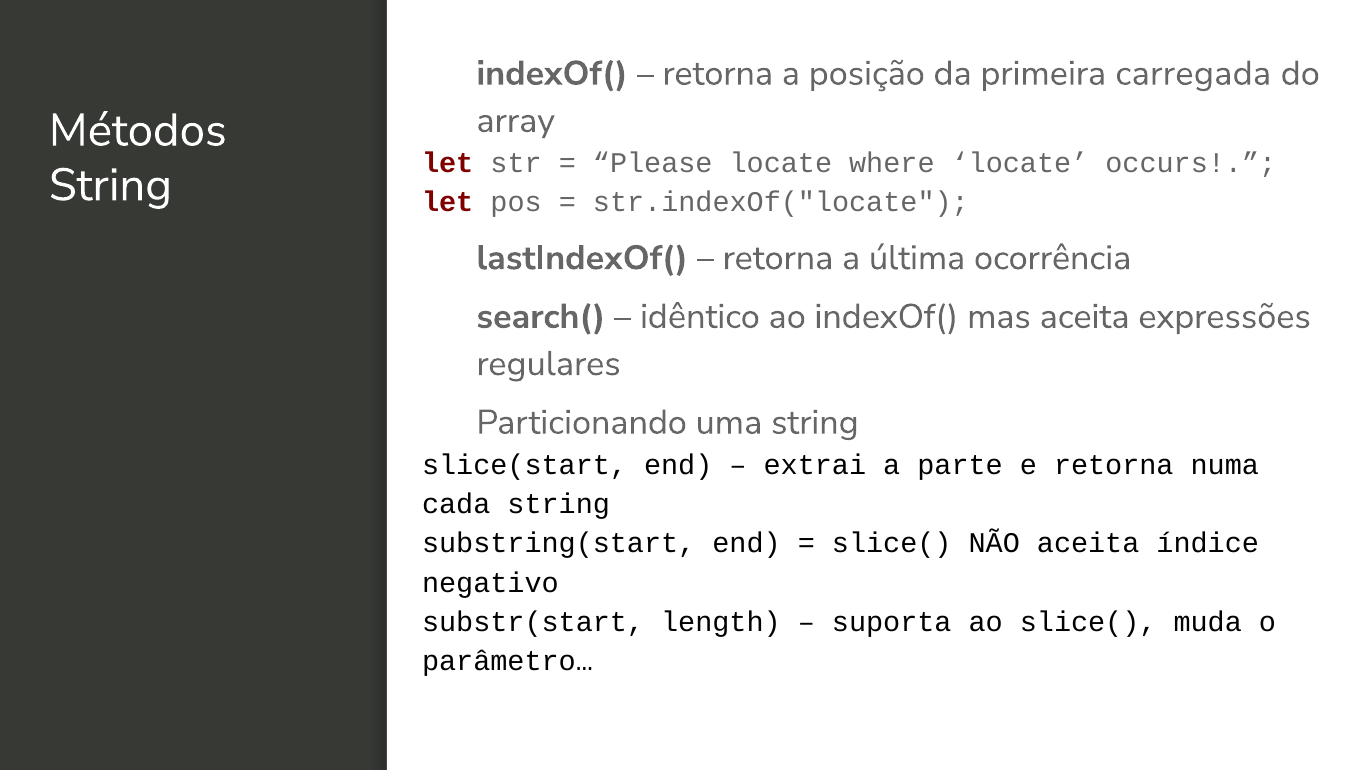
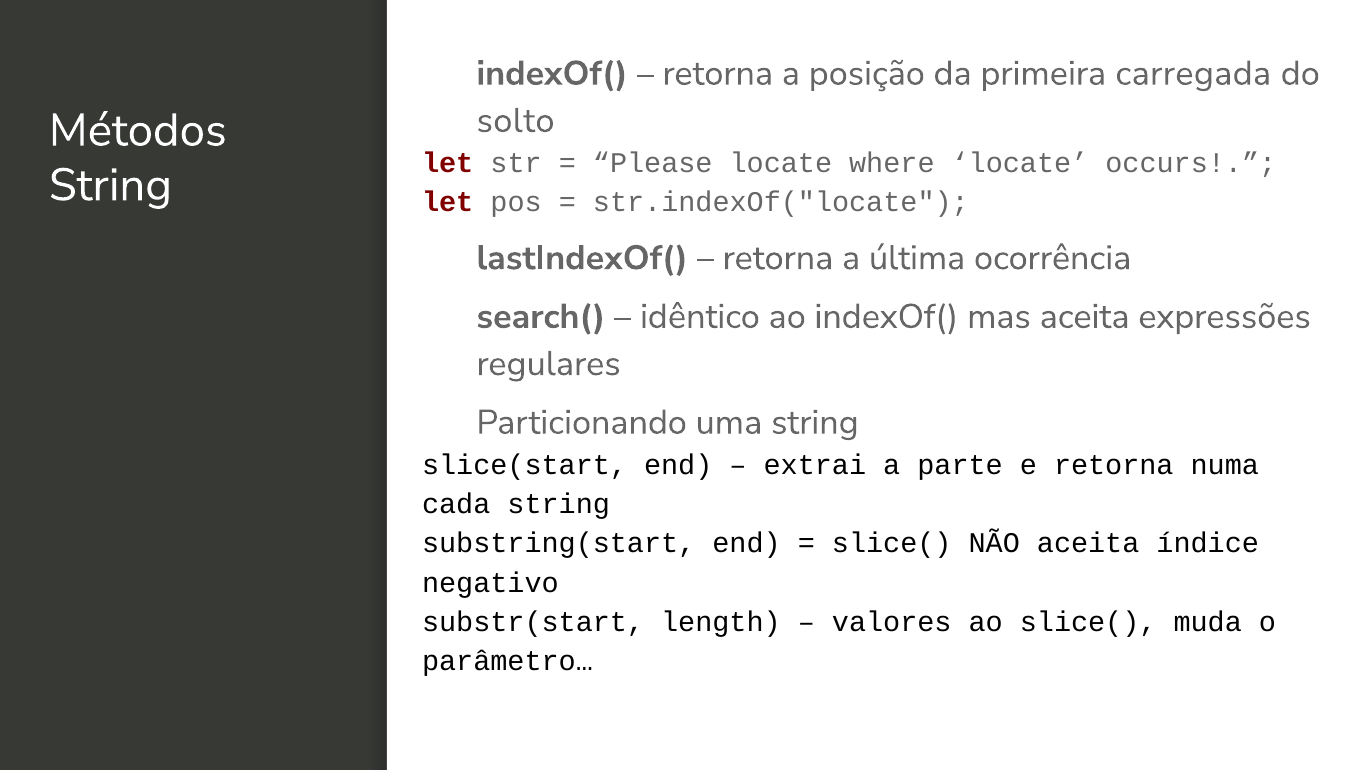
array: array -> solto (516, 121)
suporta: suporta -> valores (892, 622)
